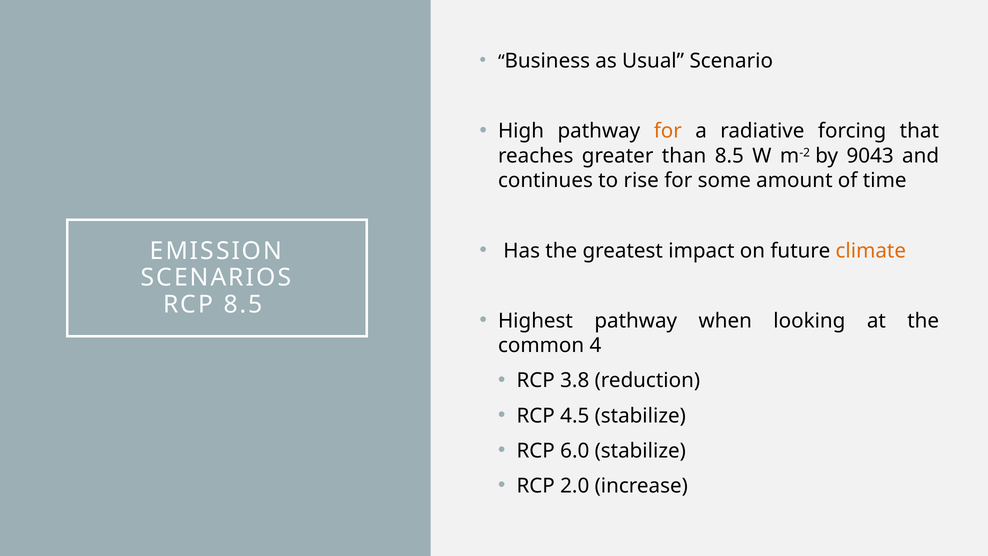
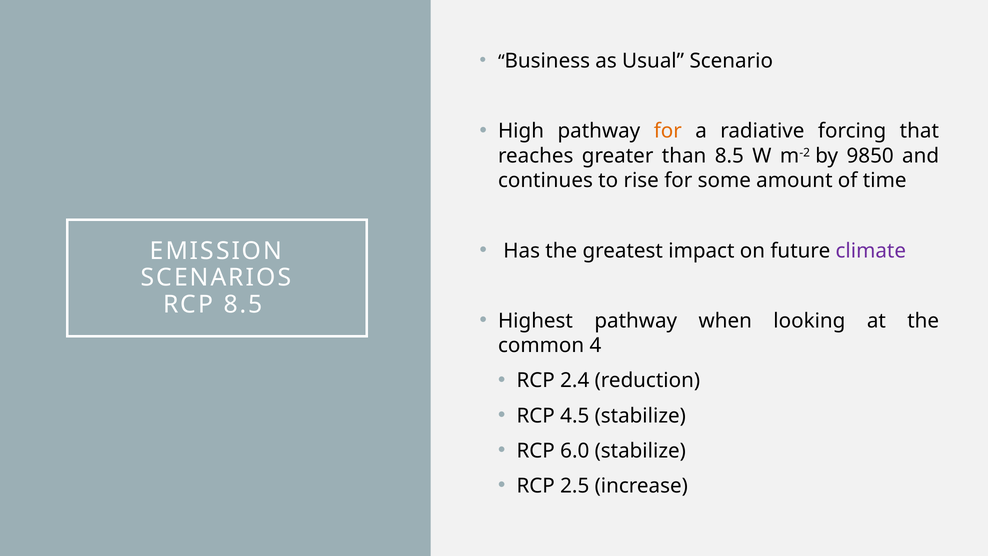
9043: 9043 -> 9850 (870, 156)
climate colour: orange -> purple (871, 251)
3.8: 3.8 -> 2.4 (575, 380)
2.0: 2.0 -> 2.5 (575, 486)
